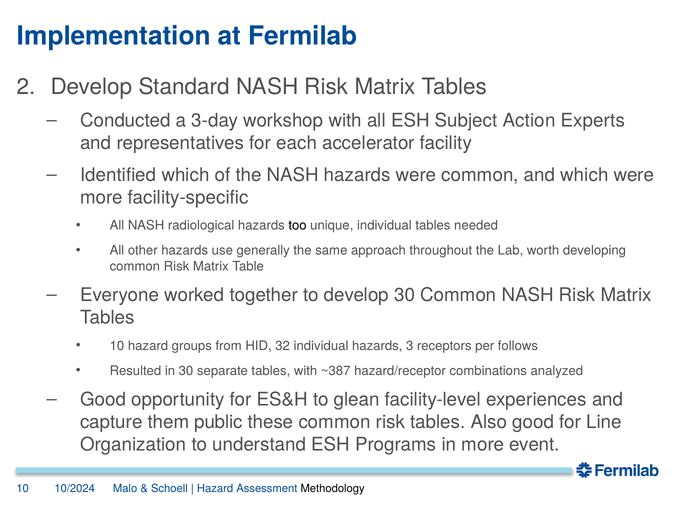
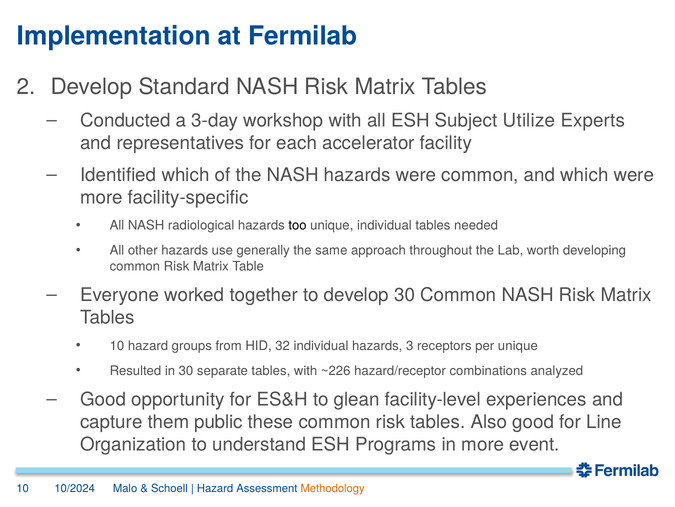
Action: Action -> Utilize (529, 121)
per follows: follows -> unique (518, 345)
~387: ~387 -> ~226 (336, 370)
Methodology colour: black -> orange (333, 488)
